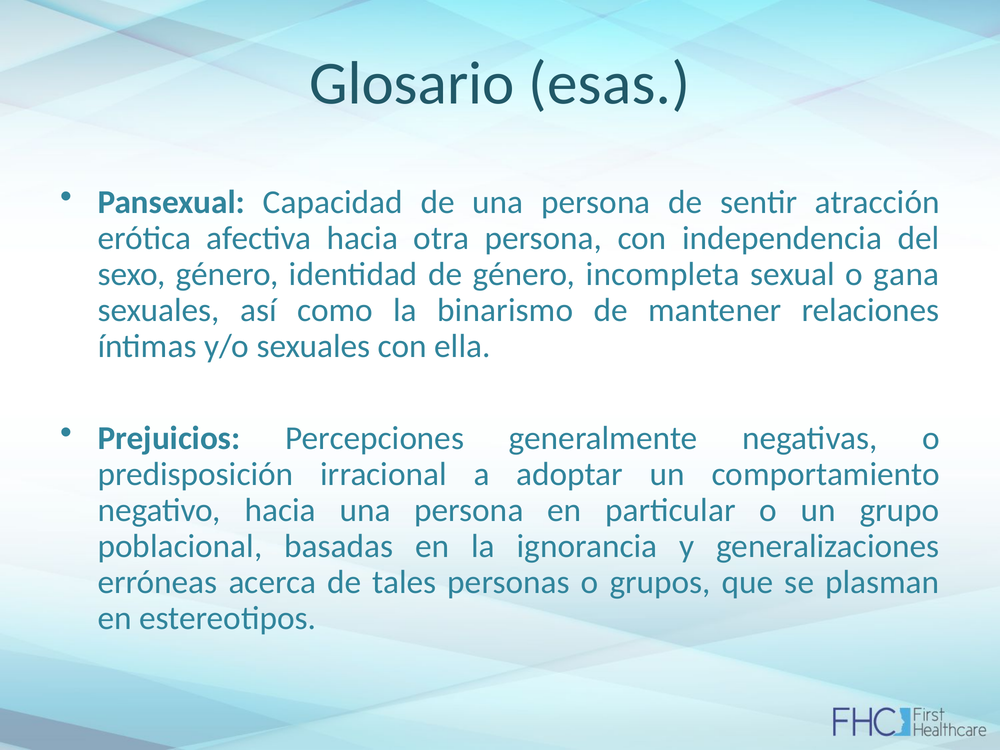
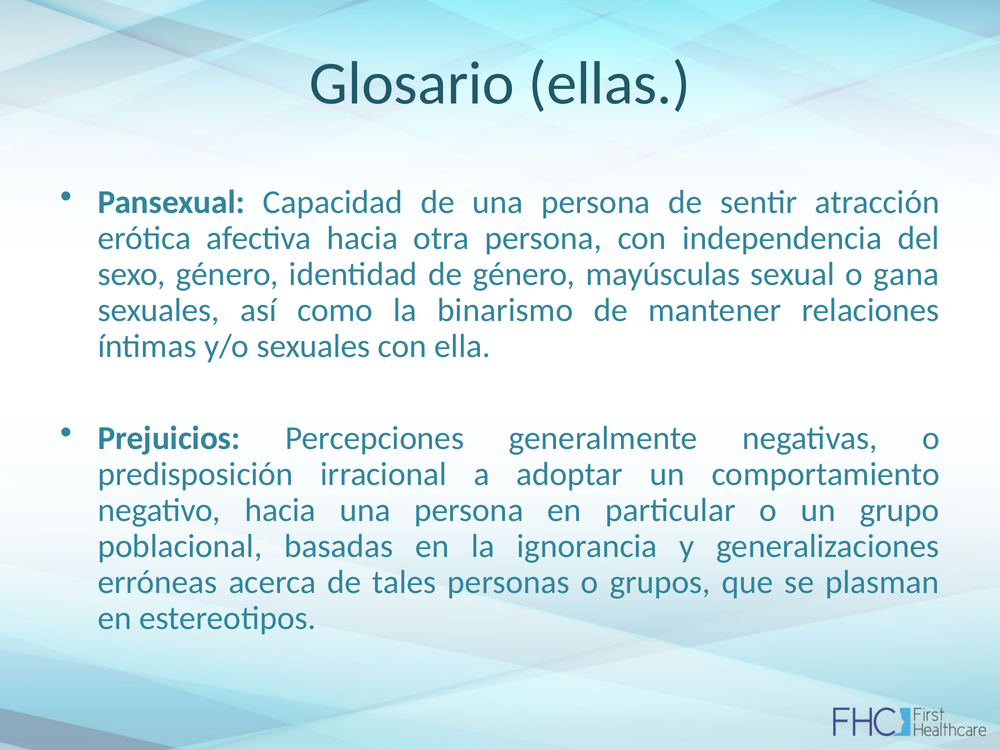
esas: esas -> ellas (609, 83)
incompleta: incompleta -> mayúsculas (663, 274)
